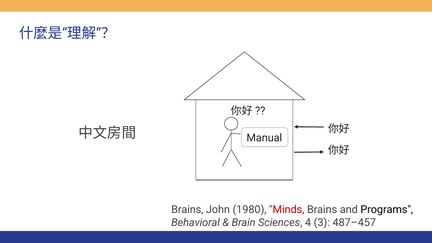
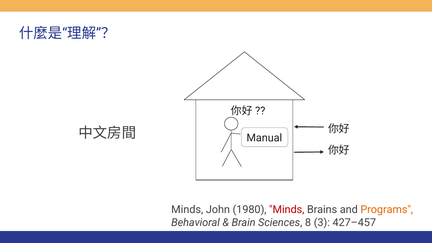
Brains: Brains -> Minds (187, 210)
Programs colour: black -> orange (387, 210)
4: 4 -> 8 (308, 223)
487–457: 487–457 -> 427–457 (354, 223)
